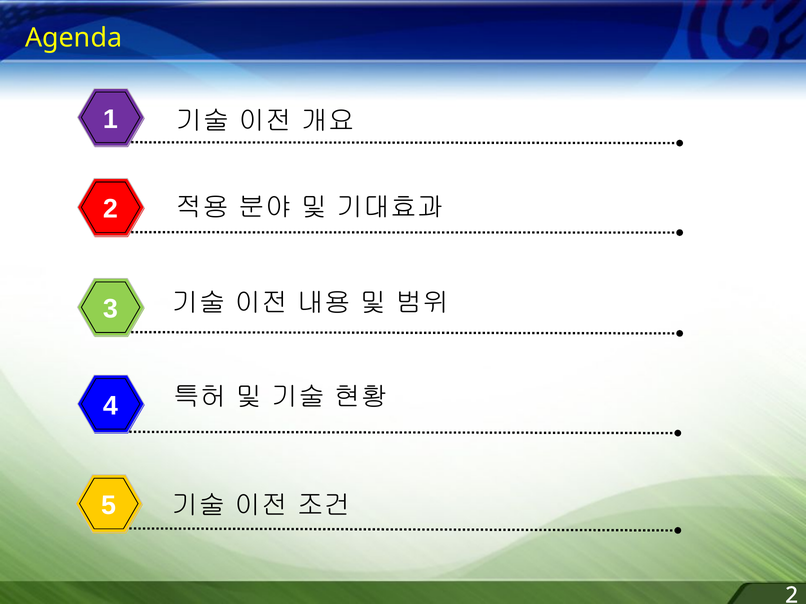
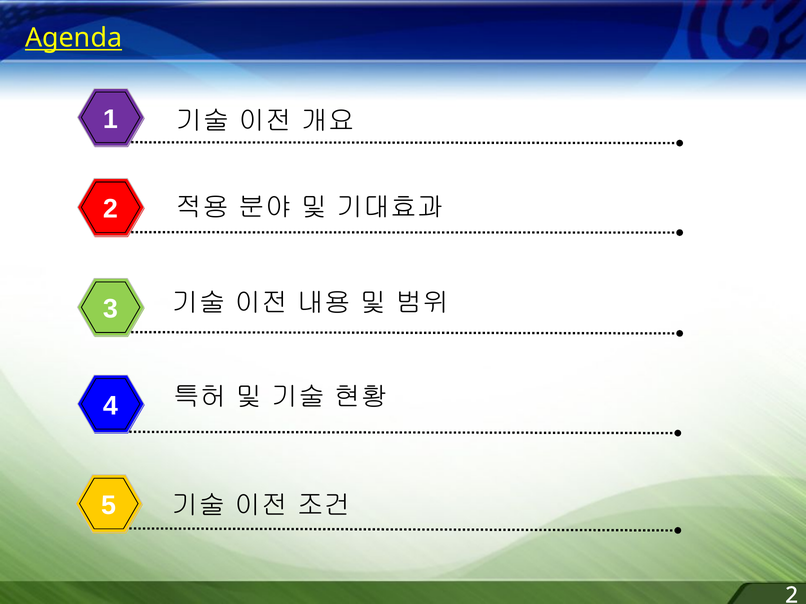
Agenda underline: none -> present (74, 38)
